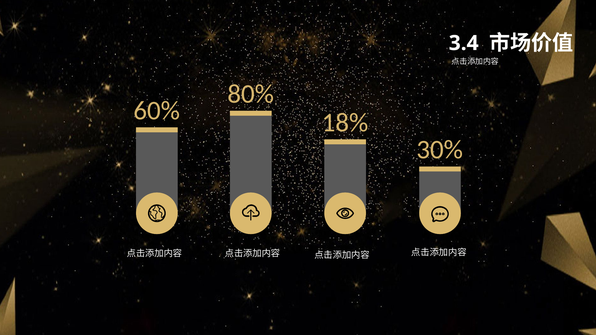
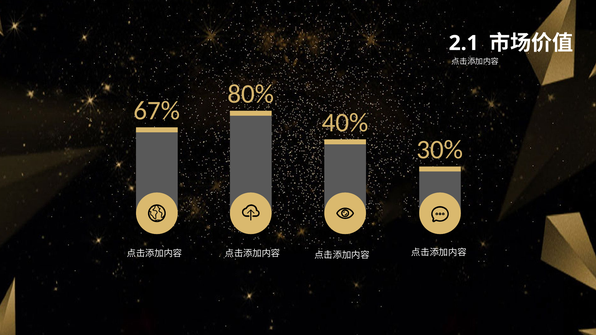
3.4: 3.4 -> 2.1 (464, 43)
60%: 60% -> 67% (157, 111)
18%: 18% -> 40% (345, 123)
